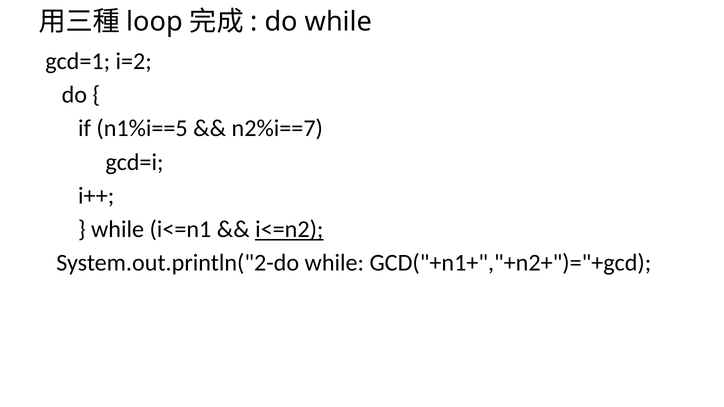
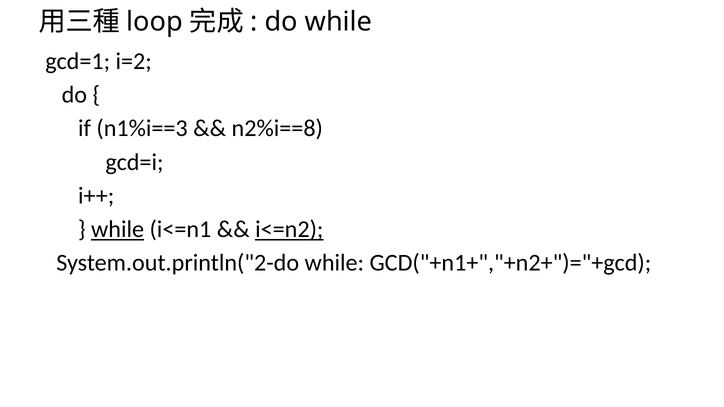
n1%i==5: n1%i==5 -> n1%i==3 (142, 129)
n2%i==7: n2%i==7 -> n2%i==8 (277, 129)
while underline: none -> present (118, 229)
